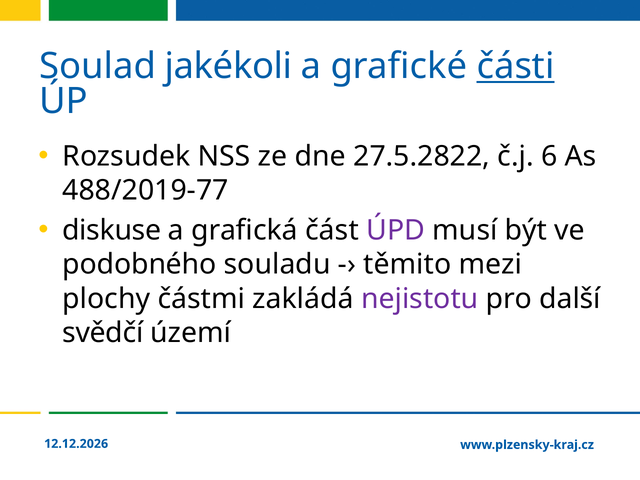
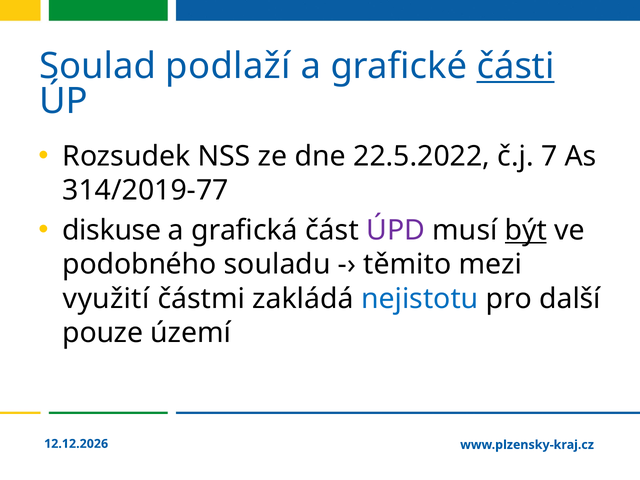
jakékoli: jakékoli -> podlaží (228, 66)
27.5.2822: 27.5.2822 -> 22.5.2022 (422, 156)
6: 6 -> 7 (549, 156)
488/2019-77: 488/2019-77 -> 314/2019-77 (146, 191)
být underline: none -> present (526, 230)
plochy: plochy -> využití (106, 299)
nejistotu colour: purple -> blue (420, 299)
svědčí: svědčí -> pouze (103, 333)
